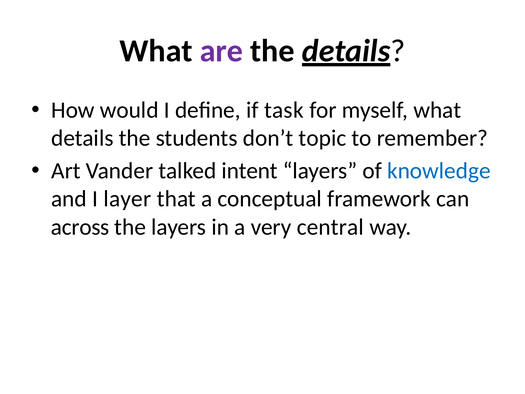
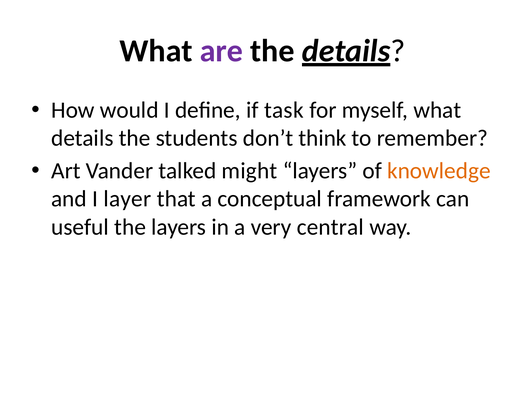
topic: topic -> think (323, 138)
intent: intent -> might (249, 171)
knowledge colour: blue -> orange (439, 171)
across: across -> useful (80, 227)
